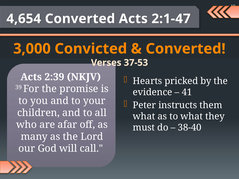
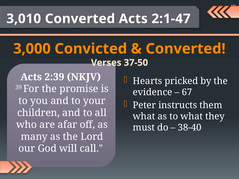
4,654: 4,654 -> 3,010 (24, 19)
37-53: 37-53 -> 37-50 (136, 63)
41: 41 -> 67 (187, 92)
